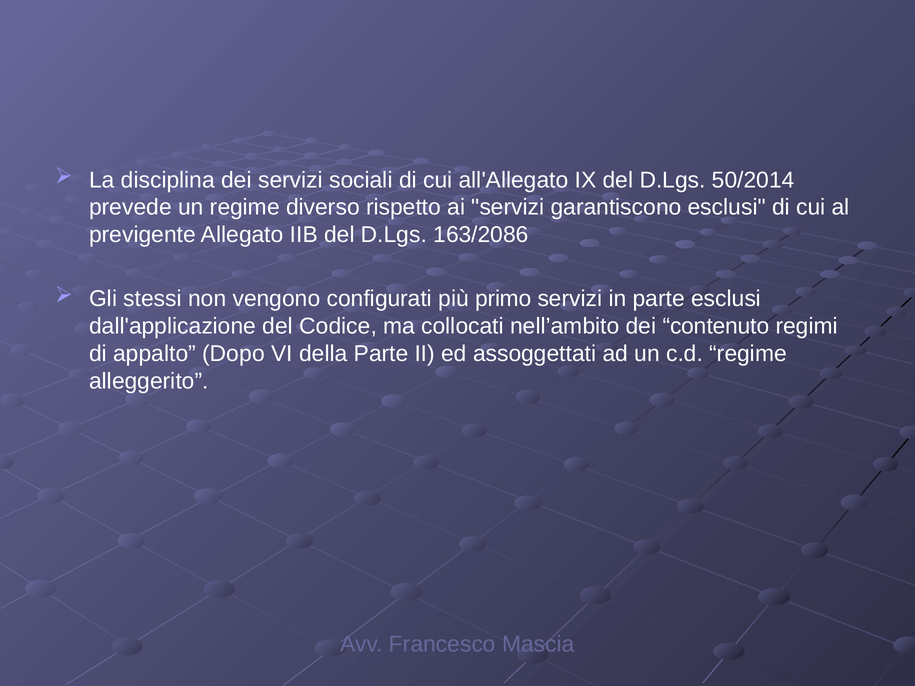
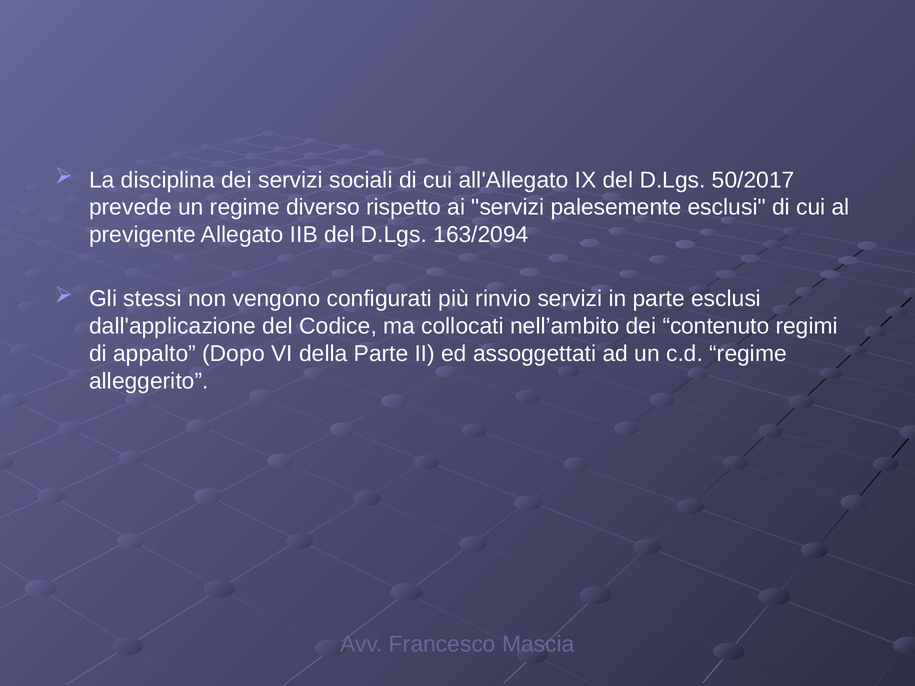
50/2014: 50/2014 -> 50/2017 (753, 180)
garantiscono: garantiscono -> palesemente (616, 207)
163/2086: 163/2086 -> 163/2094 (481, 235)
primo: primo -> rinvio (503, 299)
